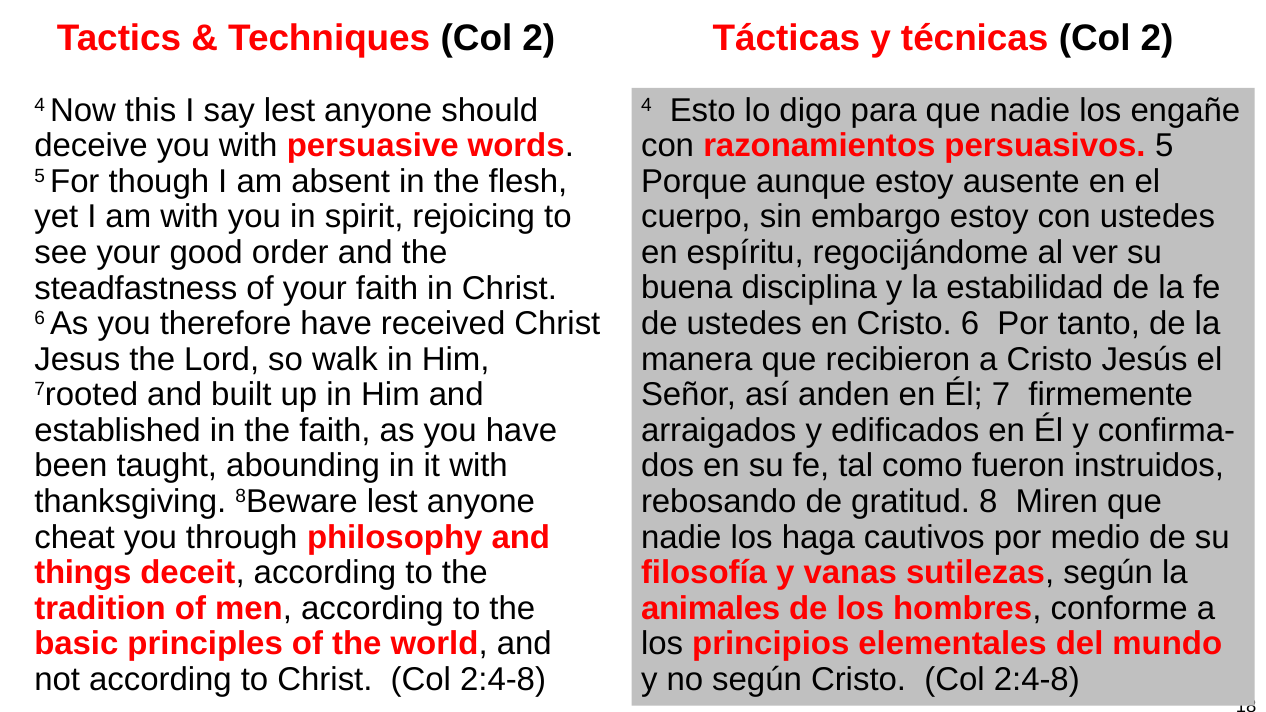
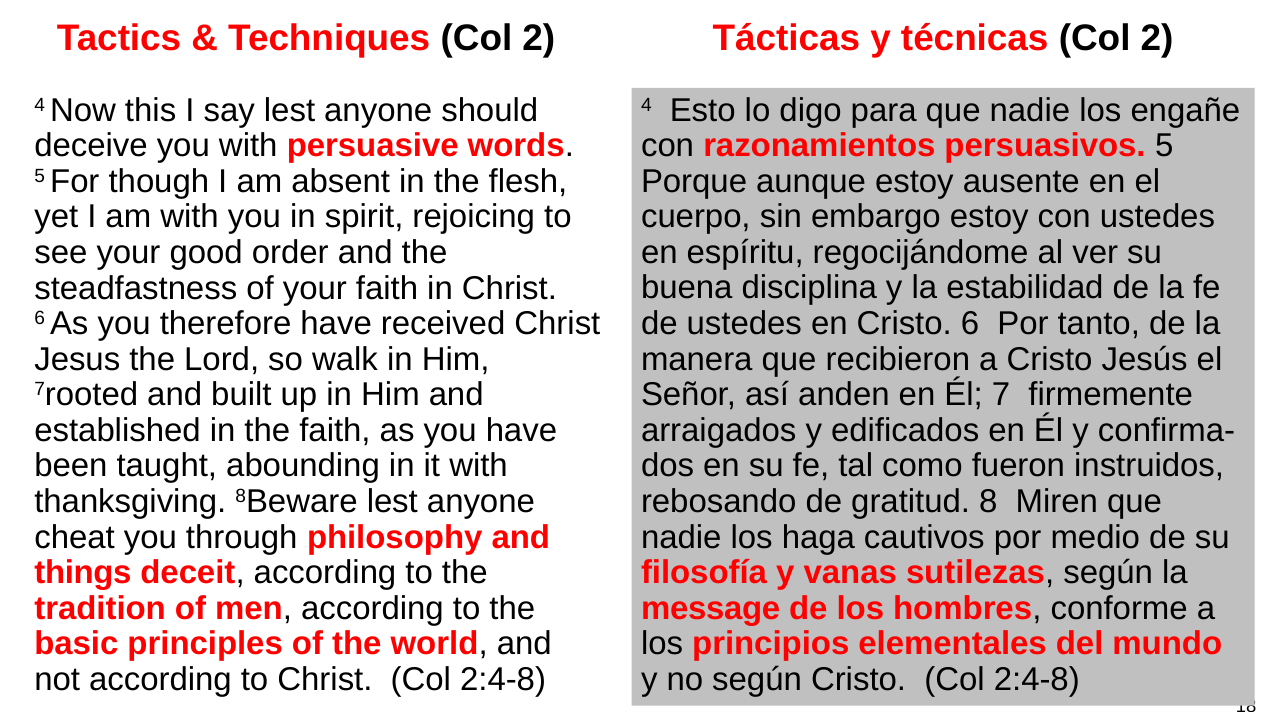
animales: animales -> message (711, 608)
